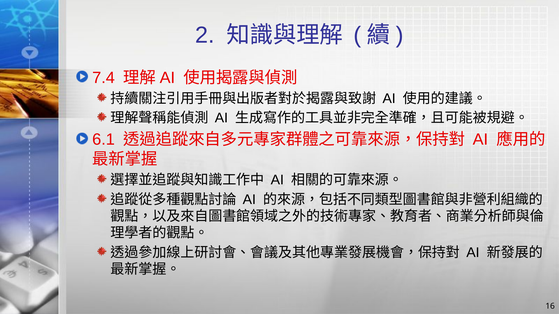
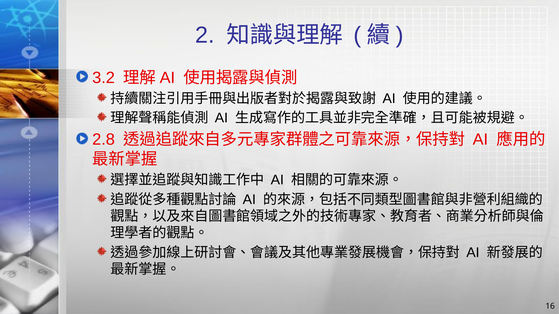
7.4: 7.4 -> 3.2 (104, 78)
6.1: 6.1 -> 2.8 (104, 140)
